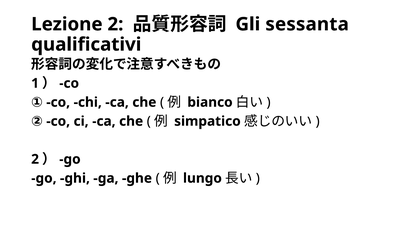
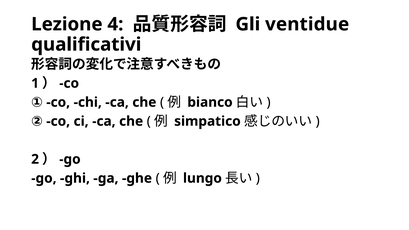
Lezione 2: 2 -> 4 (115, 24)
sessanta: sessanta -> ventidue (307, 24)
